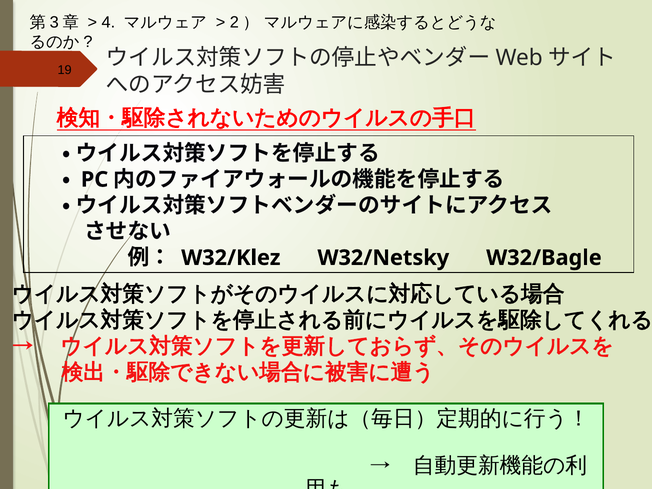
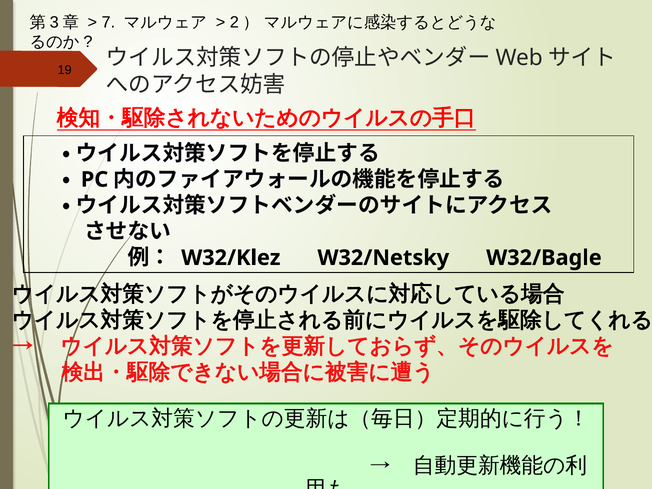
4: 4 -> 7 (108, 22)
